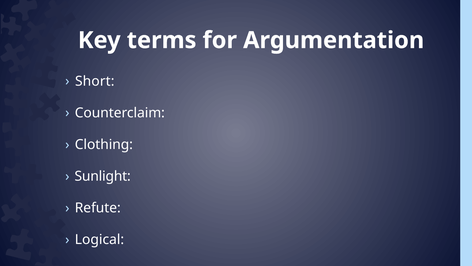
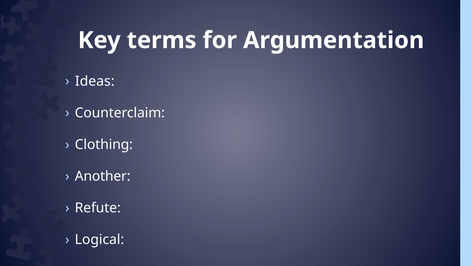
Short: Short -> Ideas (95, 81)
Sunlight: Sunlight -> Another (103, 176)
